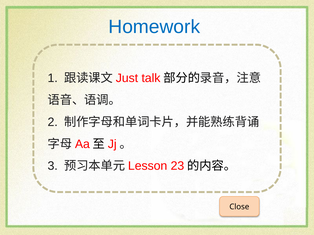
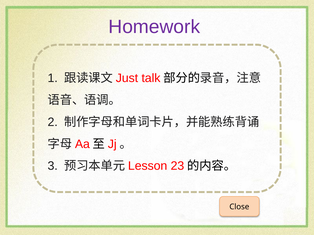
Homework colour: blue -> purple (154, 27)
